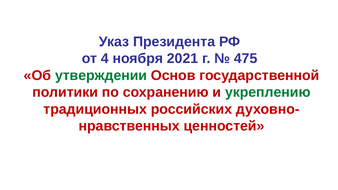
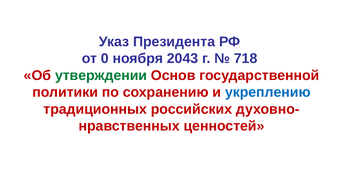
4: 4 -> 0 (105, 59)
2021: 2021 -> 2043 (183, 59)
475: 475 -> 718 (246, 59)
укреплению colour: green -> blue (268, 92)
